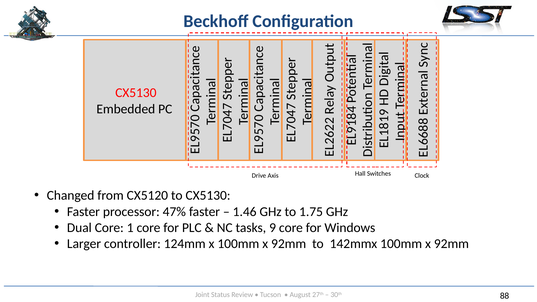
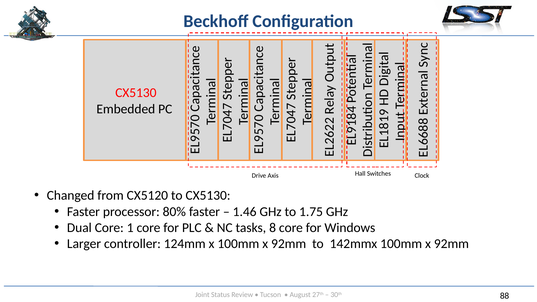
47%: 47% -> 80% (174, 212)
tasks 9: 9 -> 8 (273, 228)
